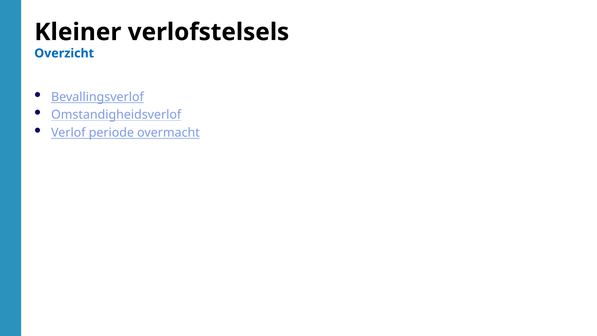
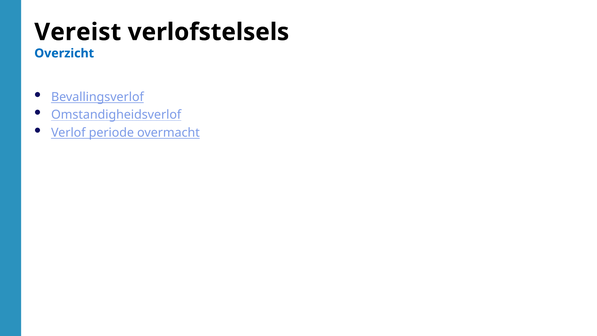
Kleiner: Kleiner -> Vereist (78, 32)
